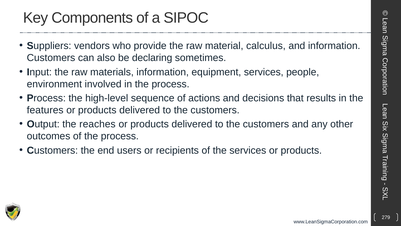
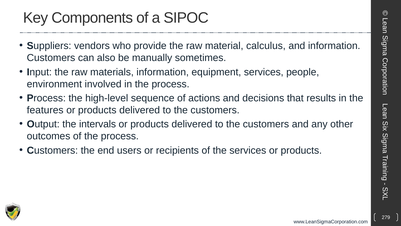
declaring: declaring -> manually (152, 58)
reaches: reaches -> intervals (98, 124)
